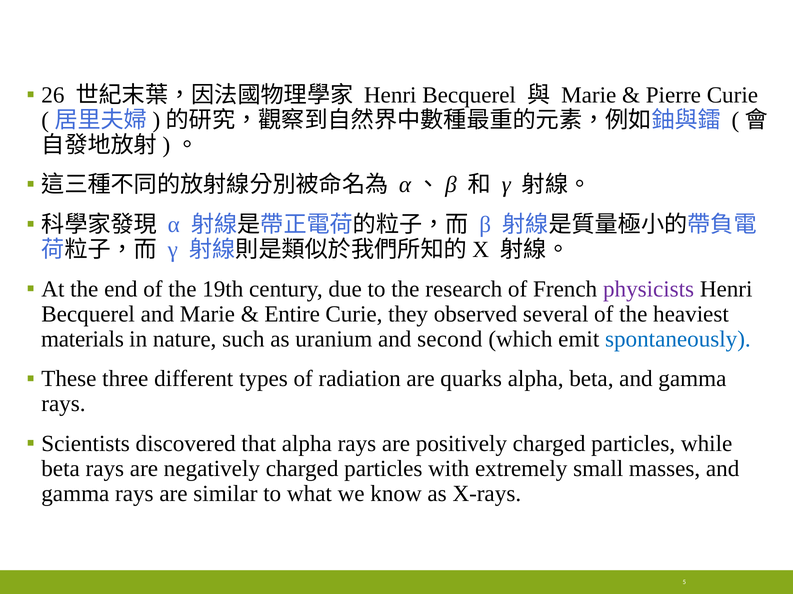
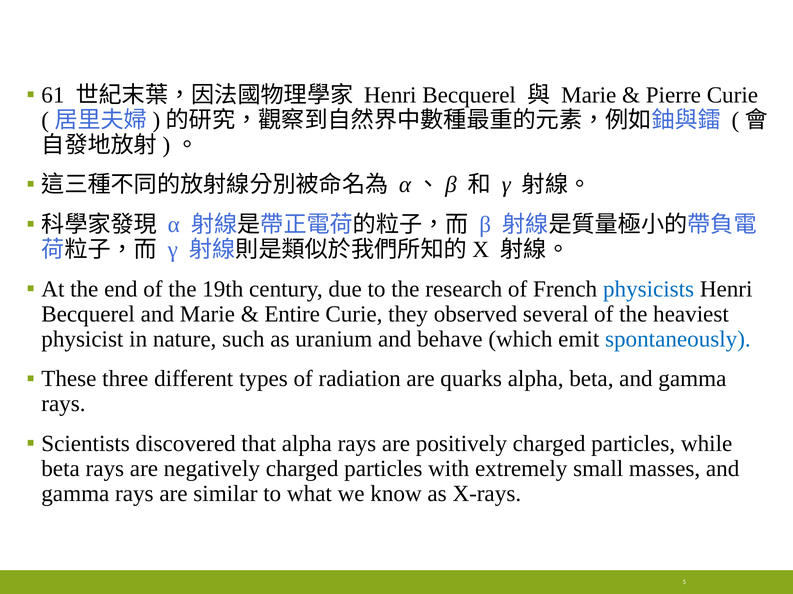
26: 26 -> 61 (53, 95)
physicists colour: purple -> blue (649, 290)
materials: materials -> physicist (82, 340)
second: second -> behave (450, 340)
